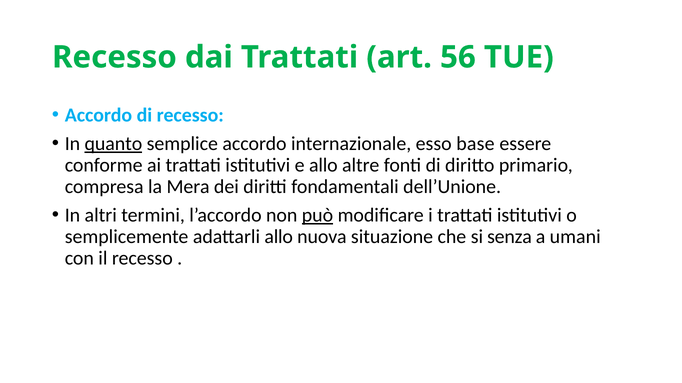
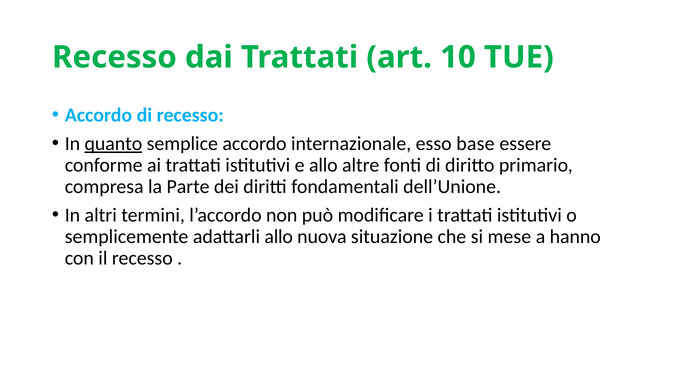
56: 56 -> 10 (458, 57)
Mera: Mera -> Parte (188, 187)
può underline: present -> none (317, 215)
senza: senza -> mese (509, 237)
umani: umani -> hanno (575, 237)
